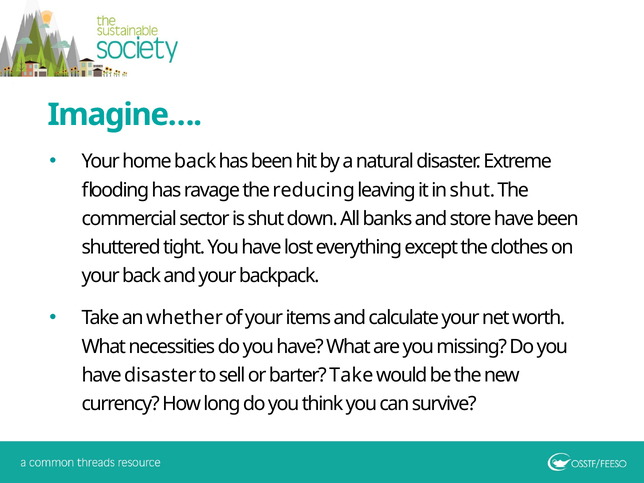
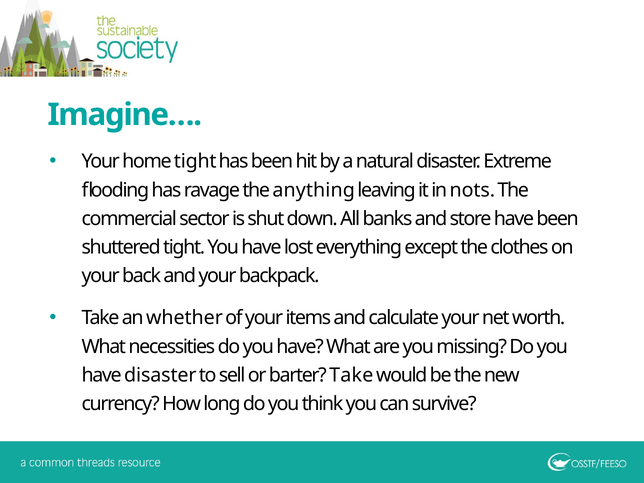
home back: back -> tight (195, 161)
reducing: reducing -> anything (314, 190)
in shut: shut -> nots (472, 190)
